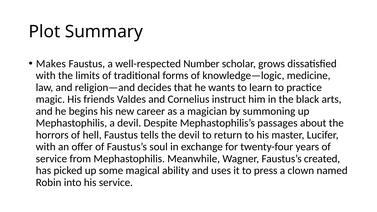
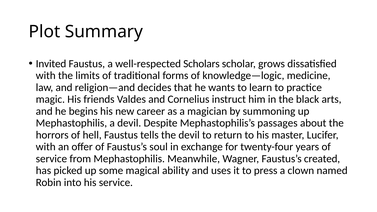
Makes: Makes -> Invited (51, 64)
Number: Number -> Scholars (201, 64)
